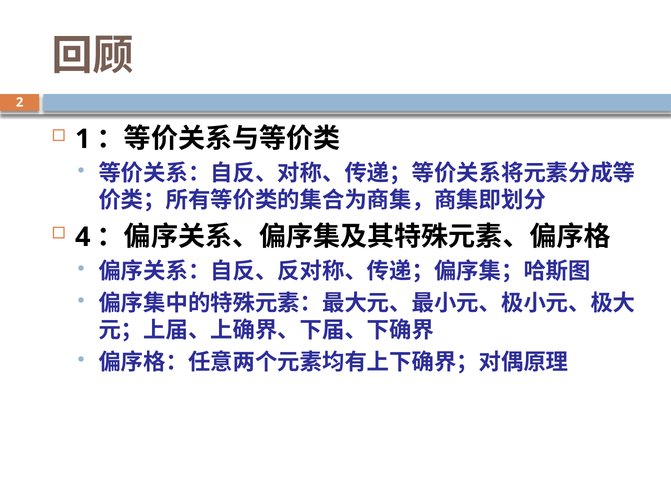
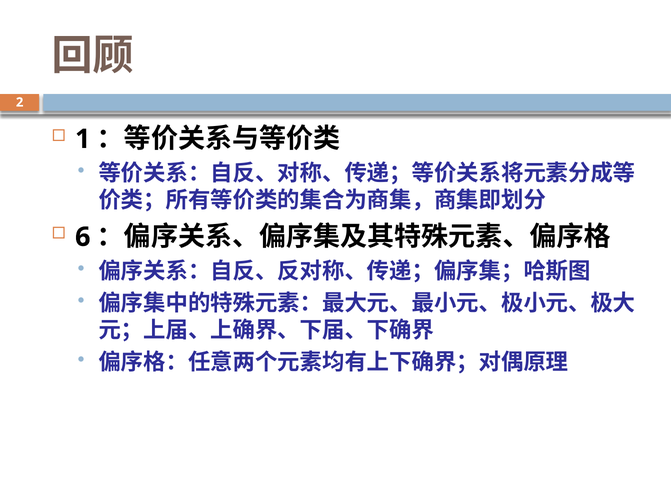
4: 4 -> 6 (83, 237)
